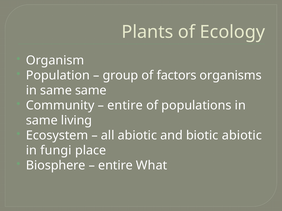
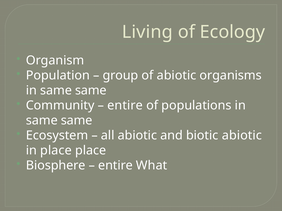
Plants: Plants -> Living (147, 32)
of factors: factors -> abiotic (177, 76)
living: living -> same (77, 121)
in fungi: fungi -> place (56, 151)
